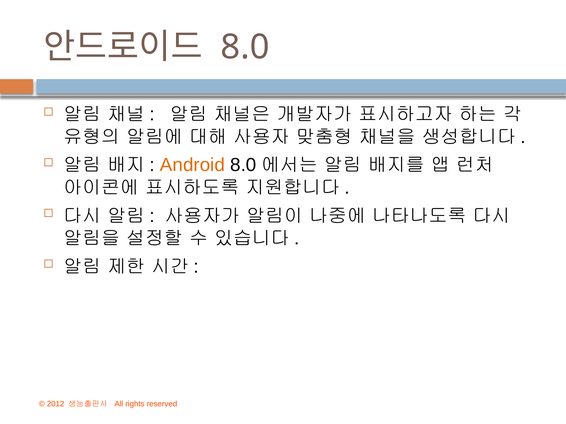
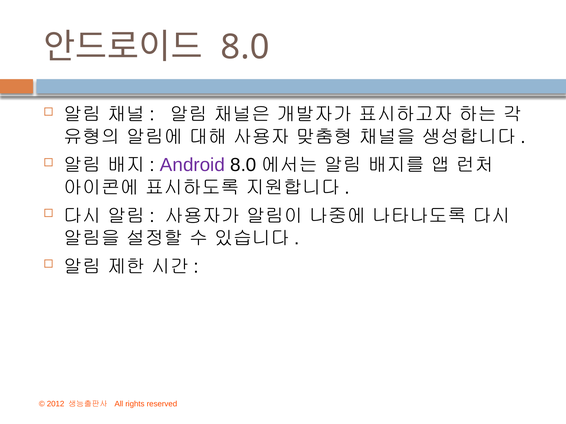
Android colour: orange -> purple (192, 165)
